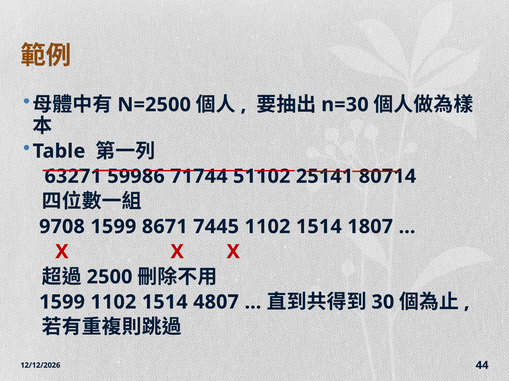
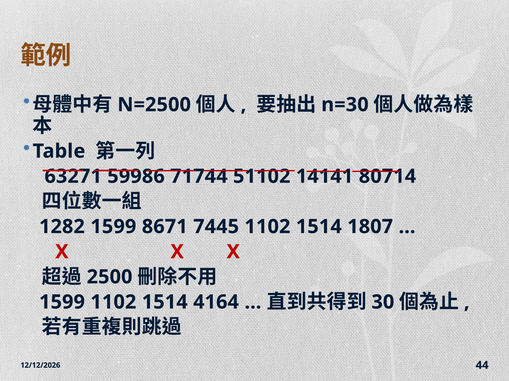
25141: 25141 -> 14141 (325, 177)
9708: 9708 -> 1282 (62, 227)
4807: 4807 -> 4164 (216, 303)
